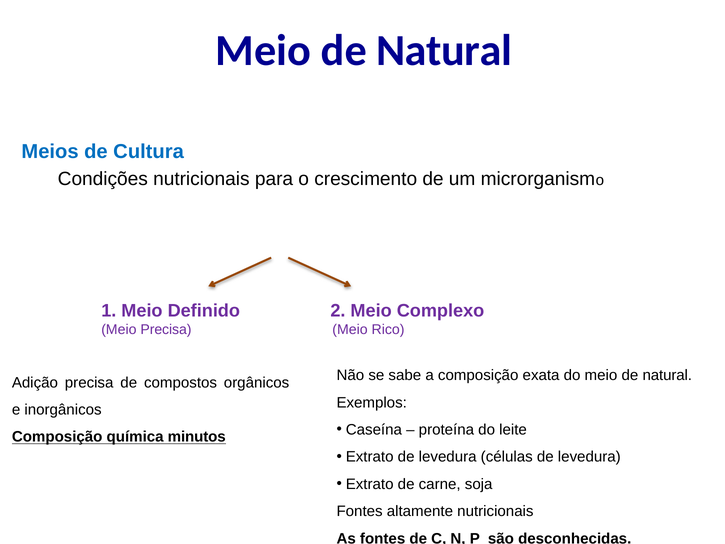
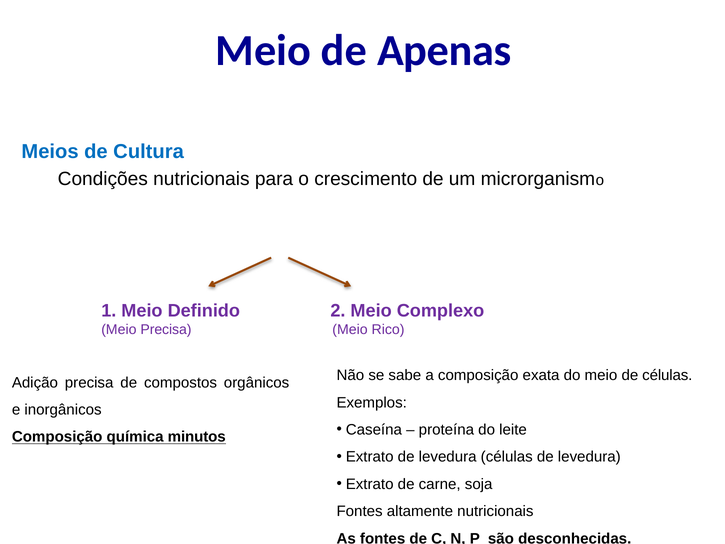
Natural: Natural -> Apenas (444, 51)
do meio de natural: natural -> células (667, 375)
